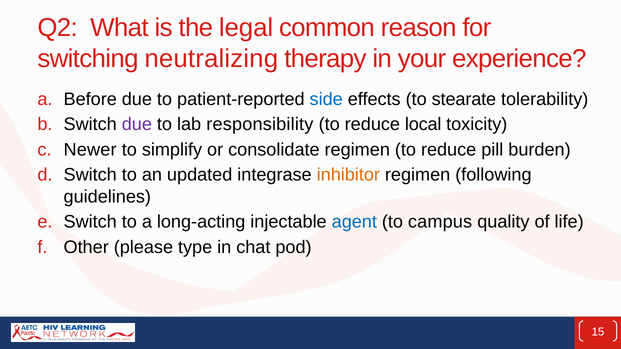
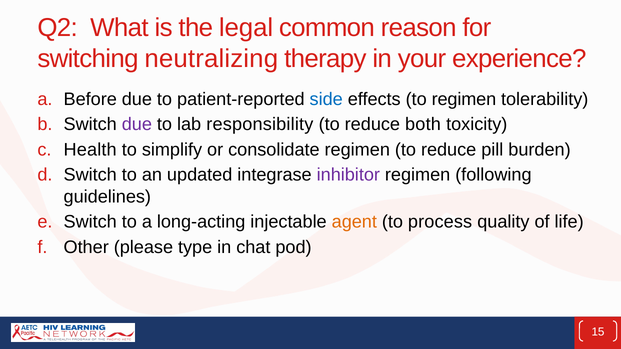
to stearate: stearate -> regimen (464, 99)
local: local -> both (423, 124)
Newer: Newer -> Health (90, 150)
inhibitor colour: orange -> purple (348, 175)
agent colour: blue -> orange (354, 222)
campus: campus -> process (440, 222)
